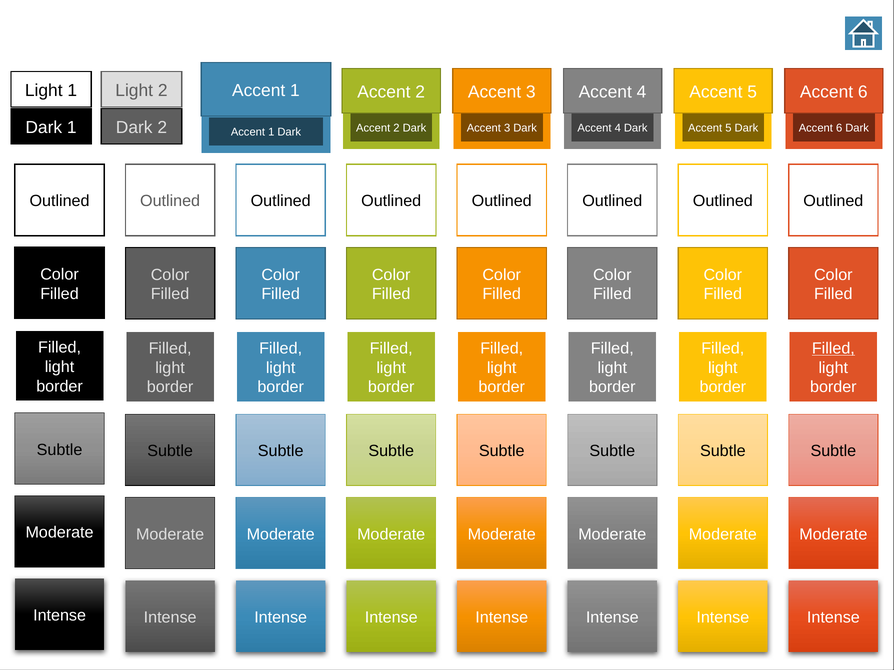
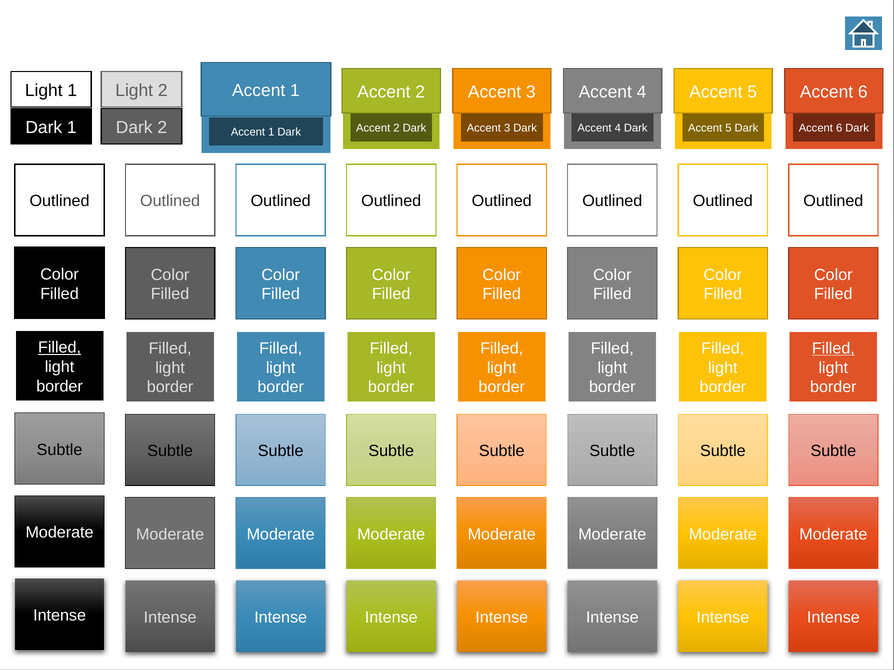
Filled underline: none -> present (60, 348)
